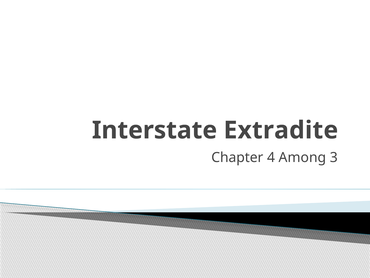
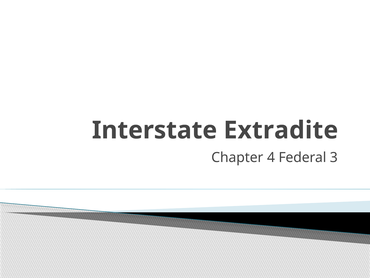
Among: Among -> Federal (302, 157)
